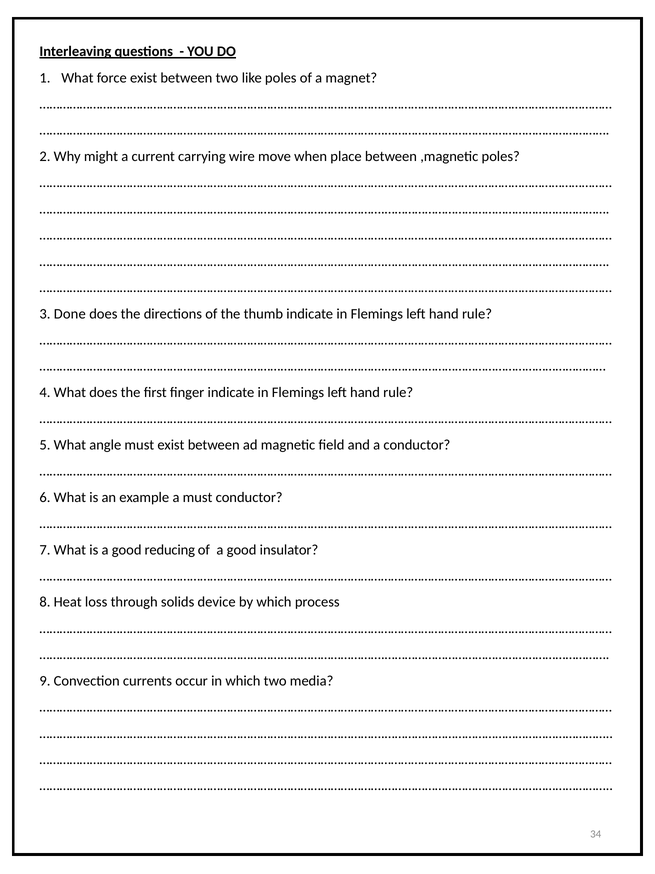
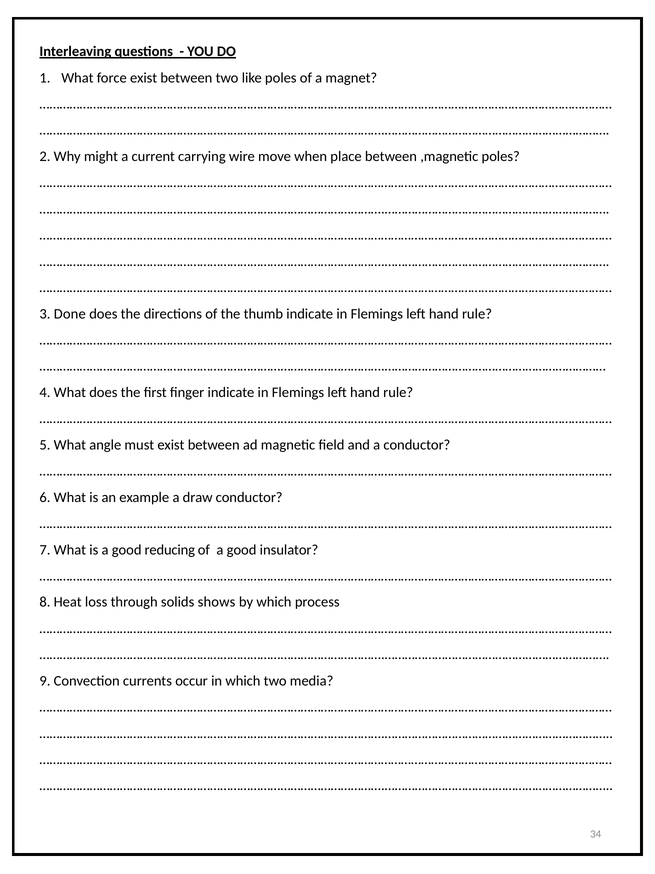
a must: must -> draw (198, 497)
device: device -> shows (217, 602)
